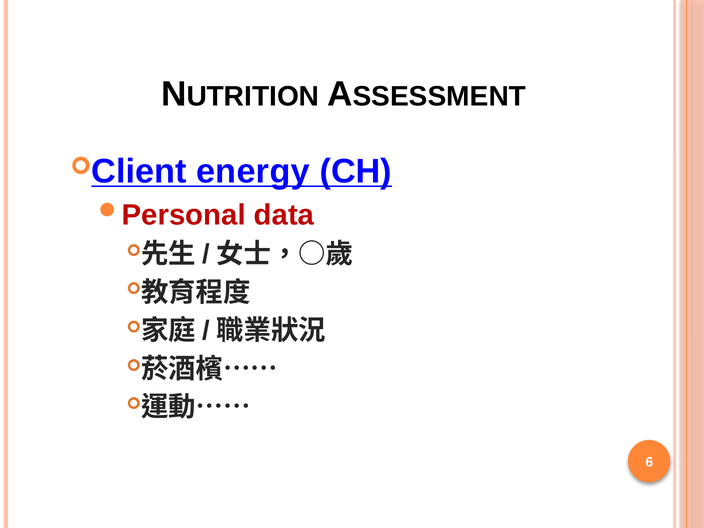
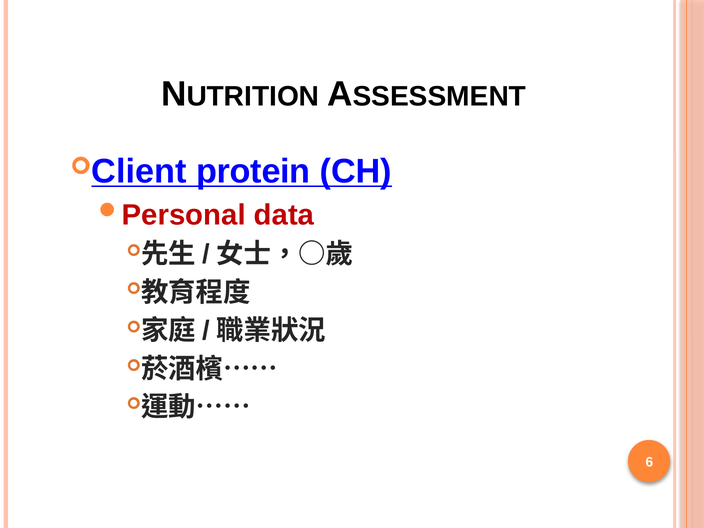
energy: energy -> protein (253, 171)
